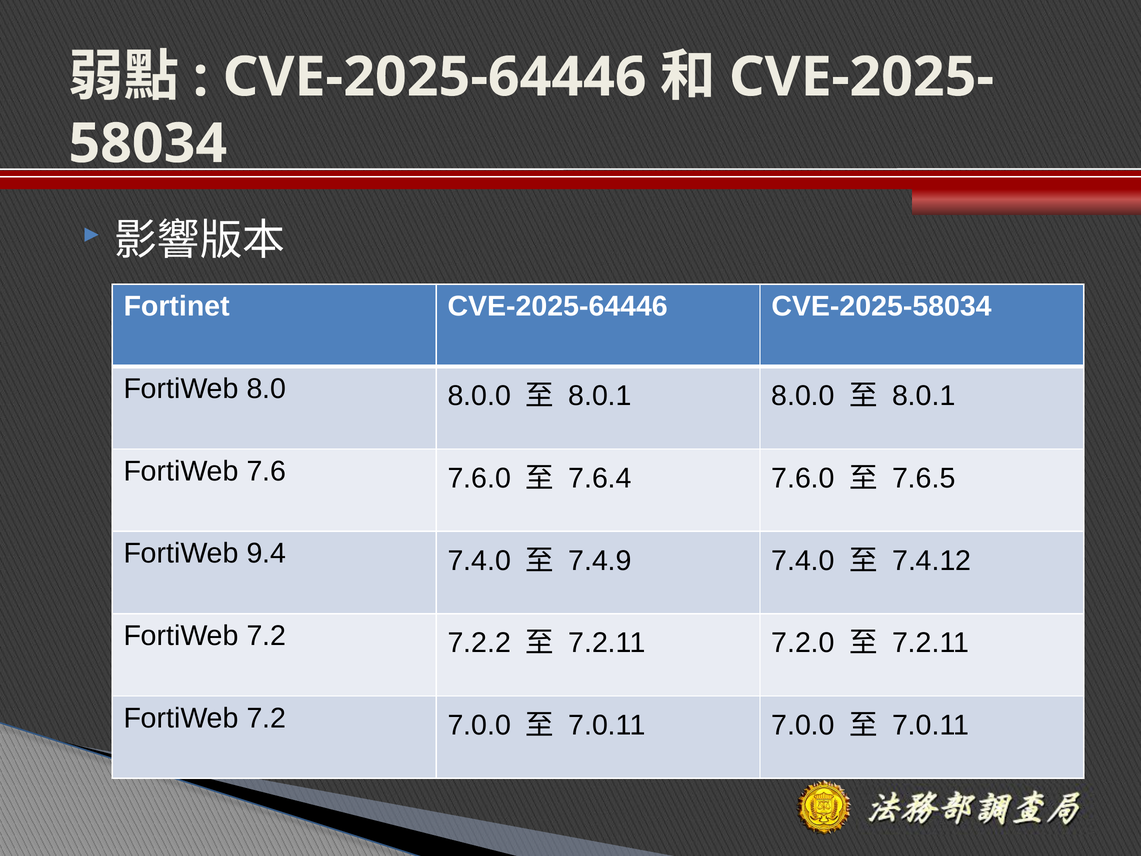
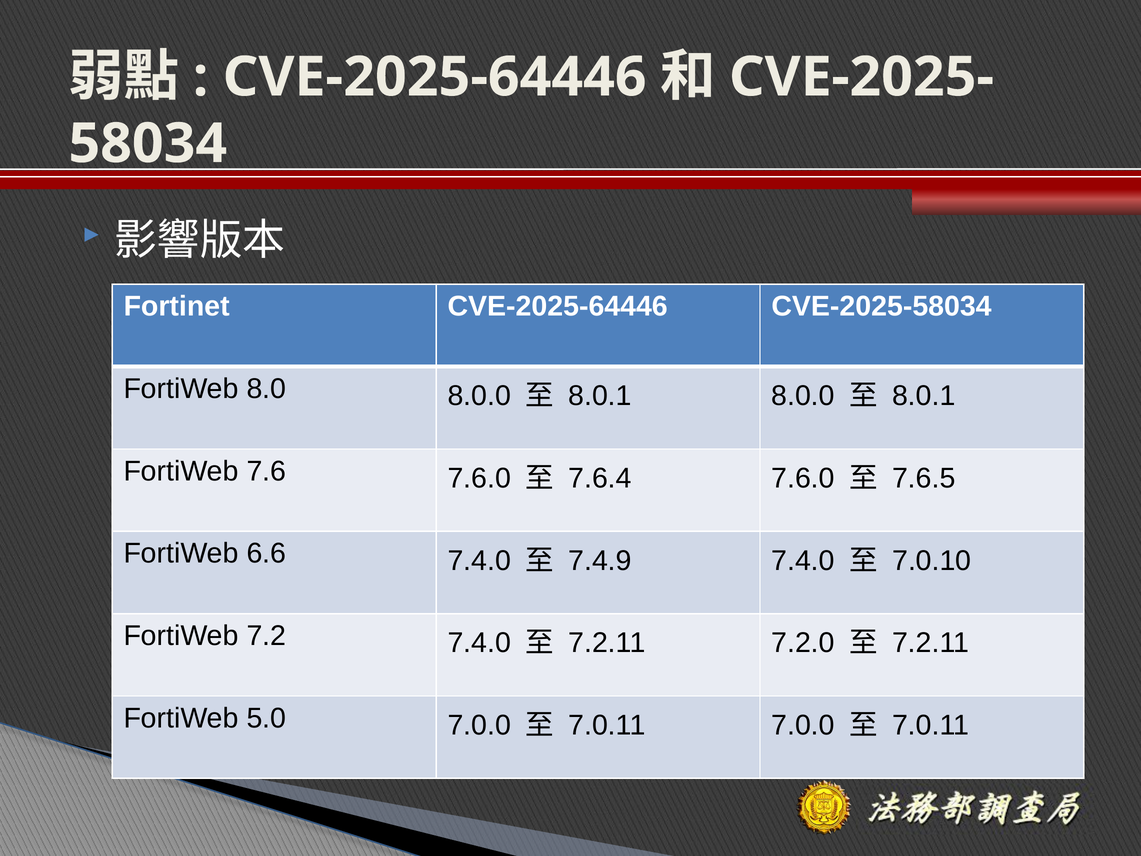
9.4: 9.4 -> 6.6 (266, 553)
7.4.12: 7.4.12 -> 7.0.10 (932, 561)
7.2 7.2.2: 7.2.2 -> 7.4.0 (479, 643)
7.2: 7.2 -> 5.0 (266, 718)
